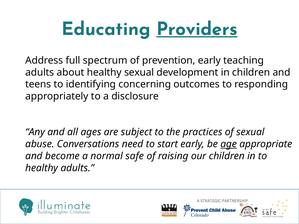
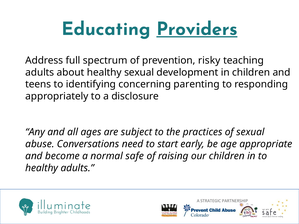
prevention early: early -> risky (209, 60)
outcomes: outcomes -> parenting (197, 84)
age underline: present -> none (229, 144)
